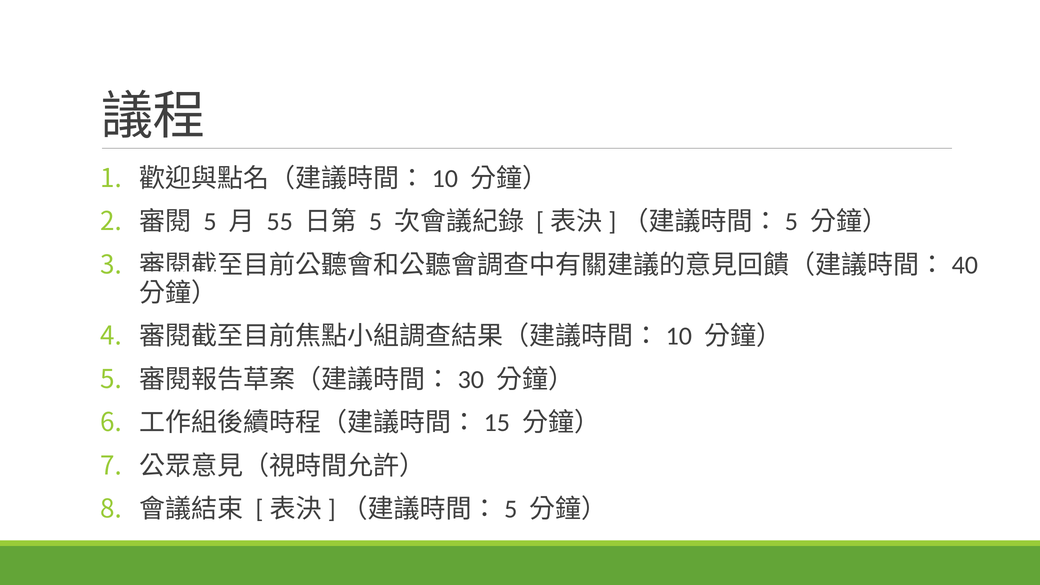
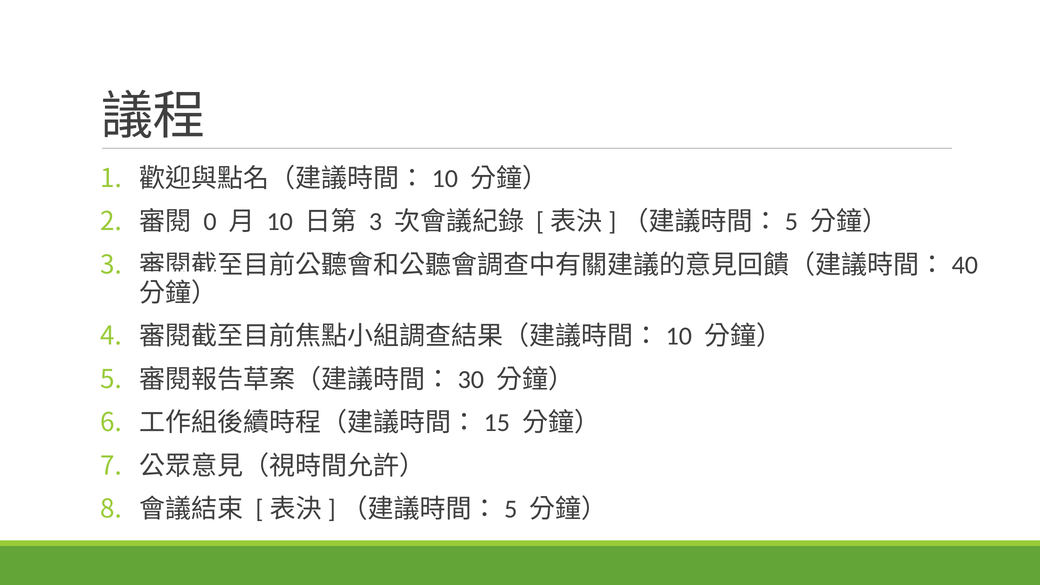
5: 5 -> 0 (210, 222)
55: 55 -> 10 (280, 222)
5: 5 -> 3 (375, 222)
